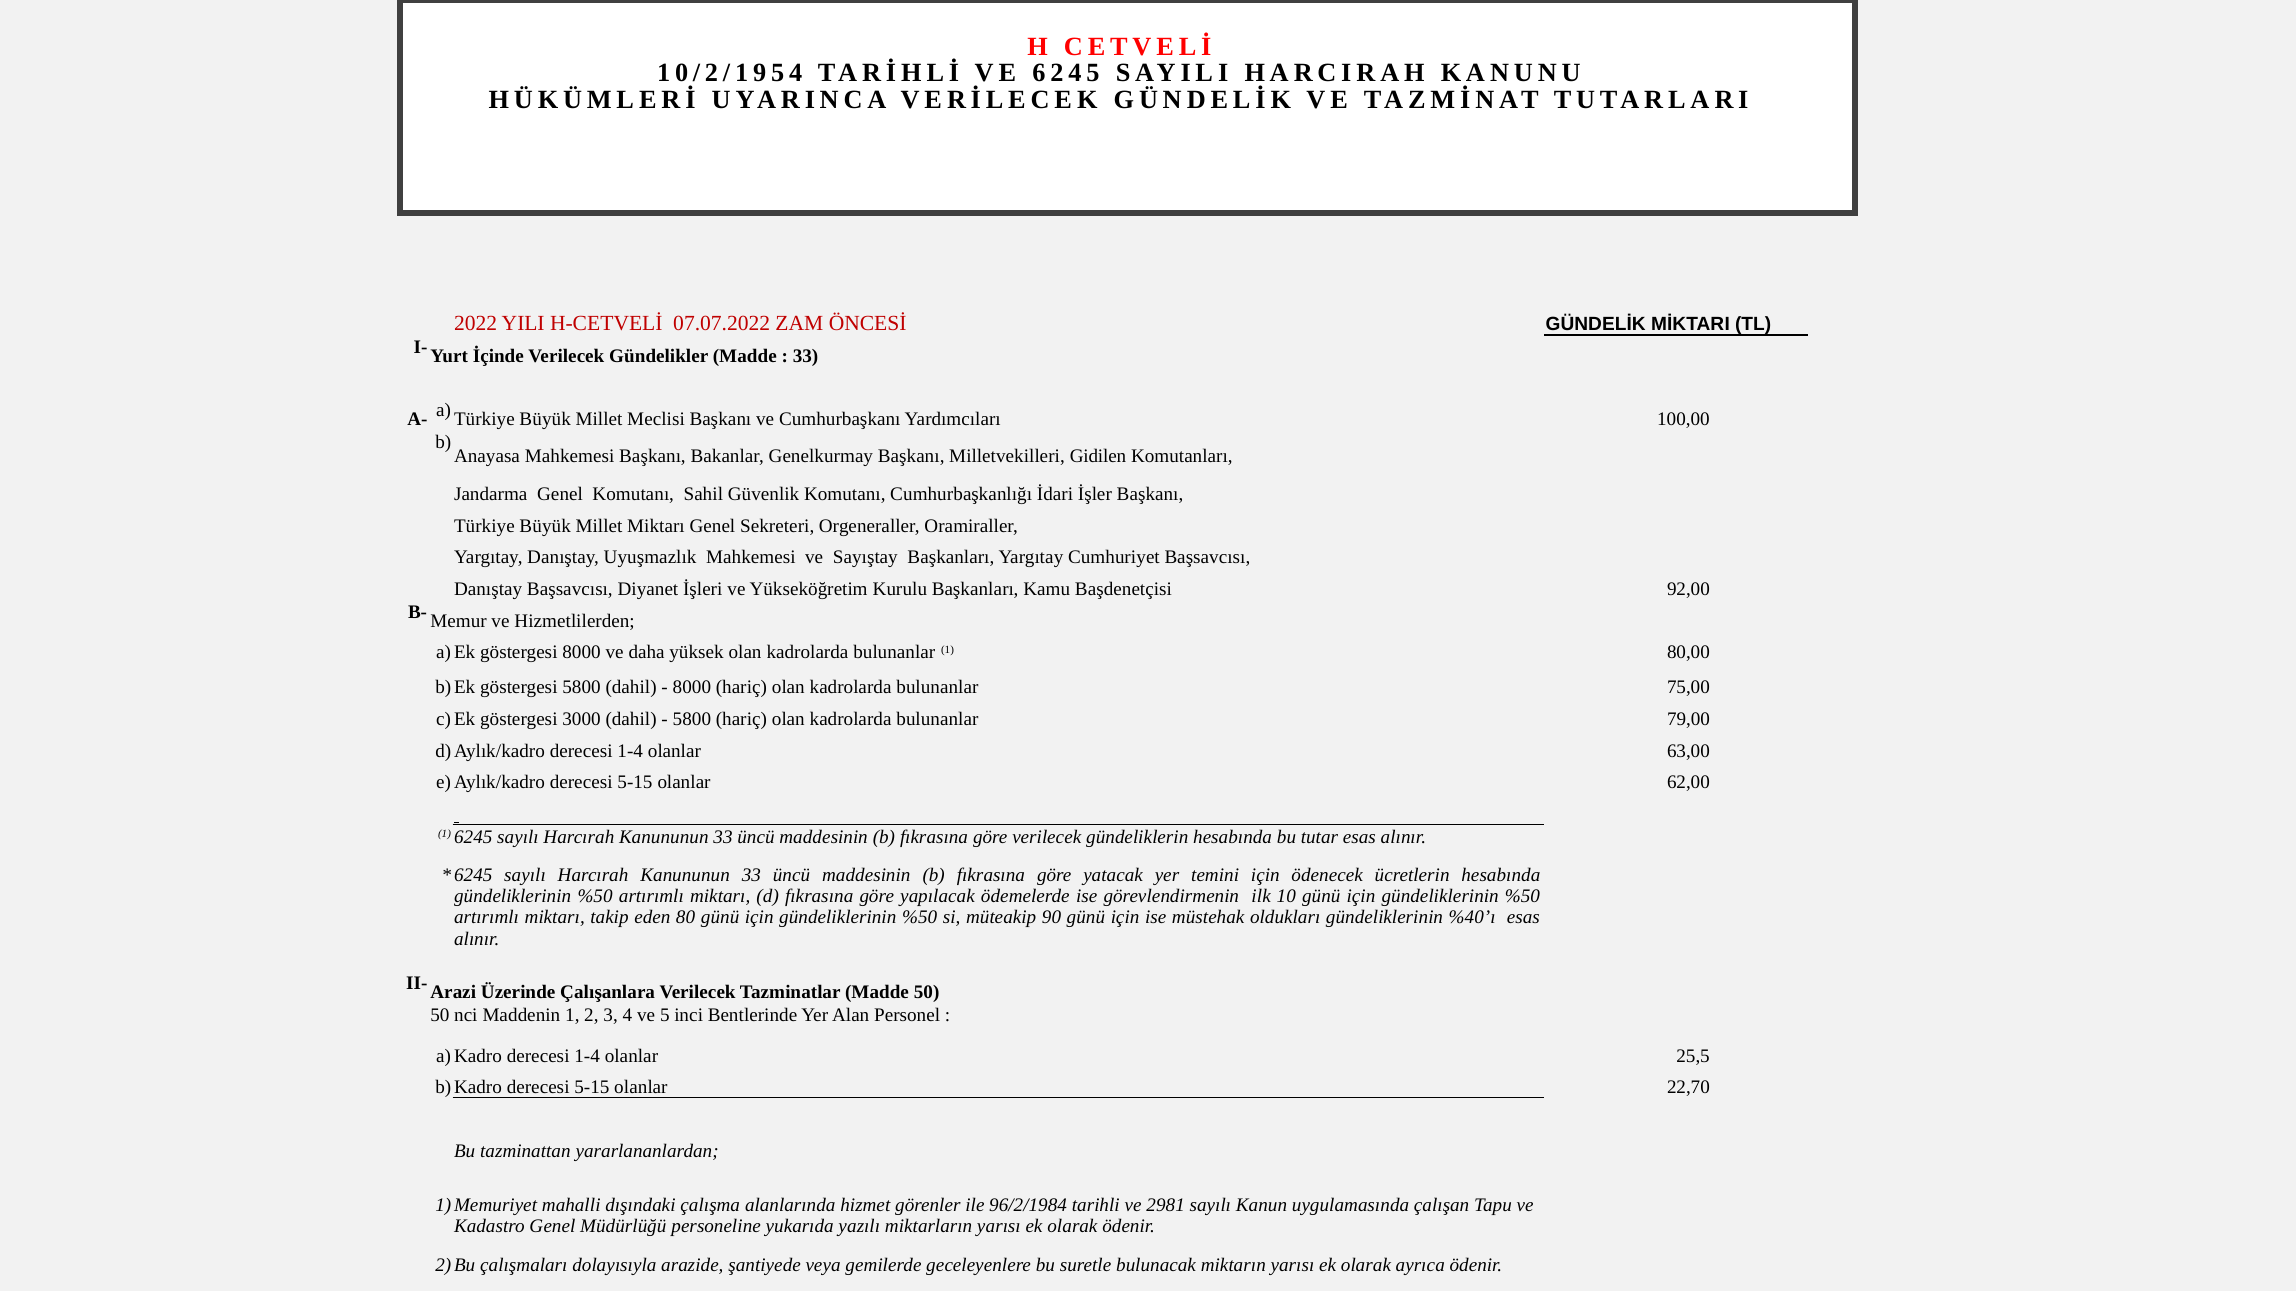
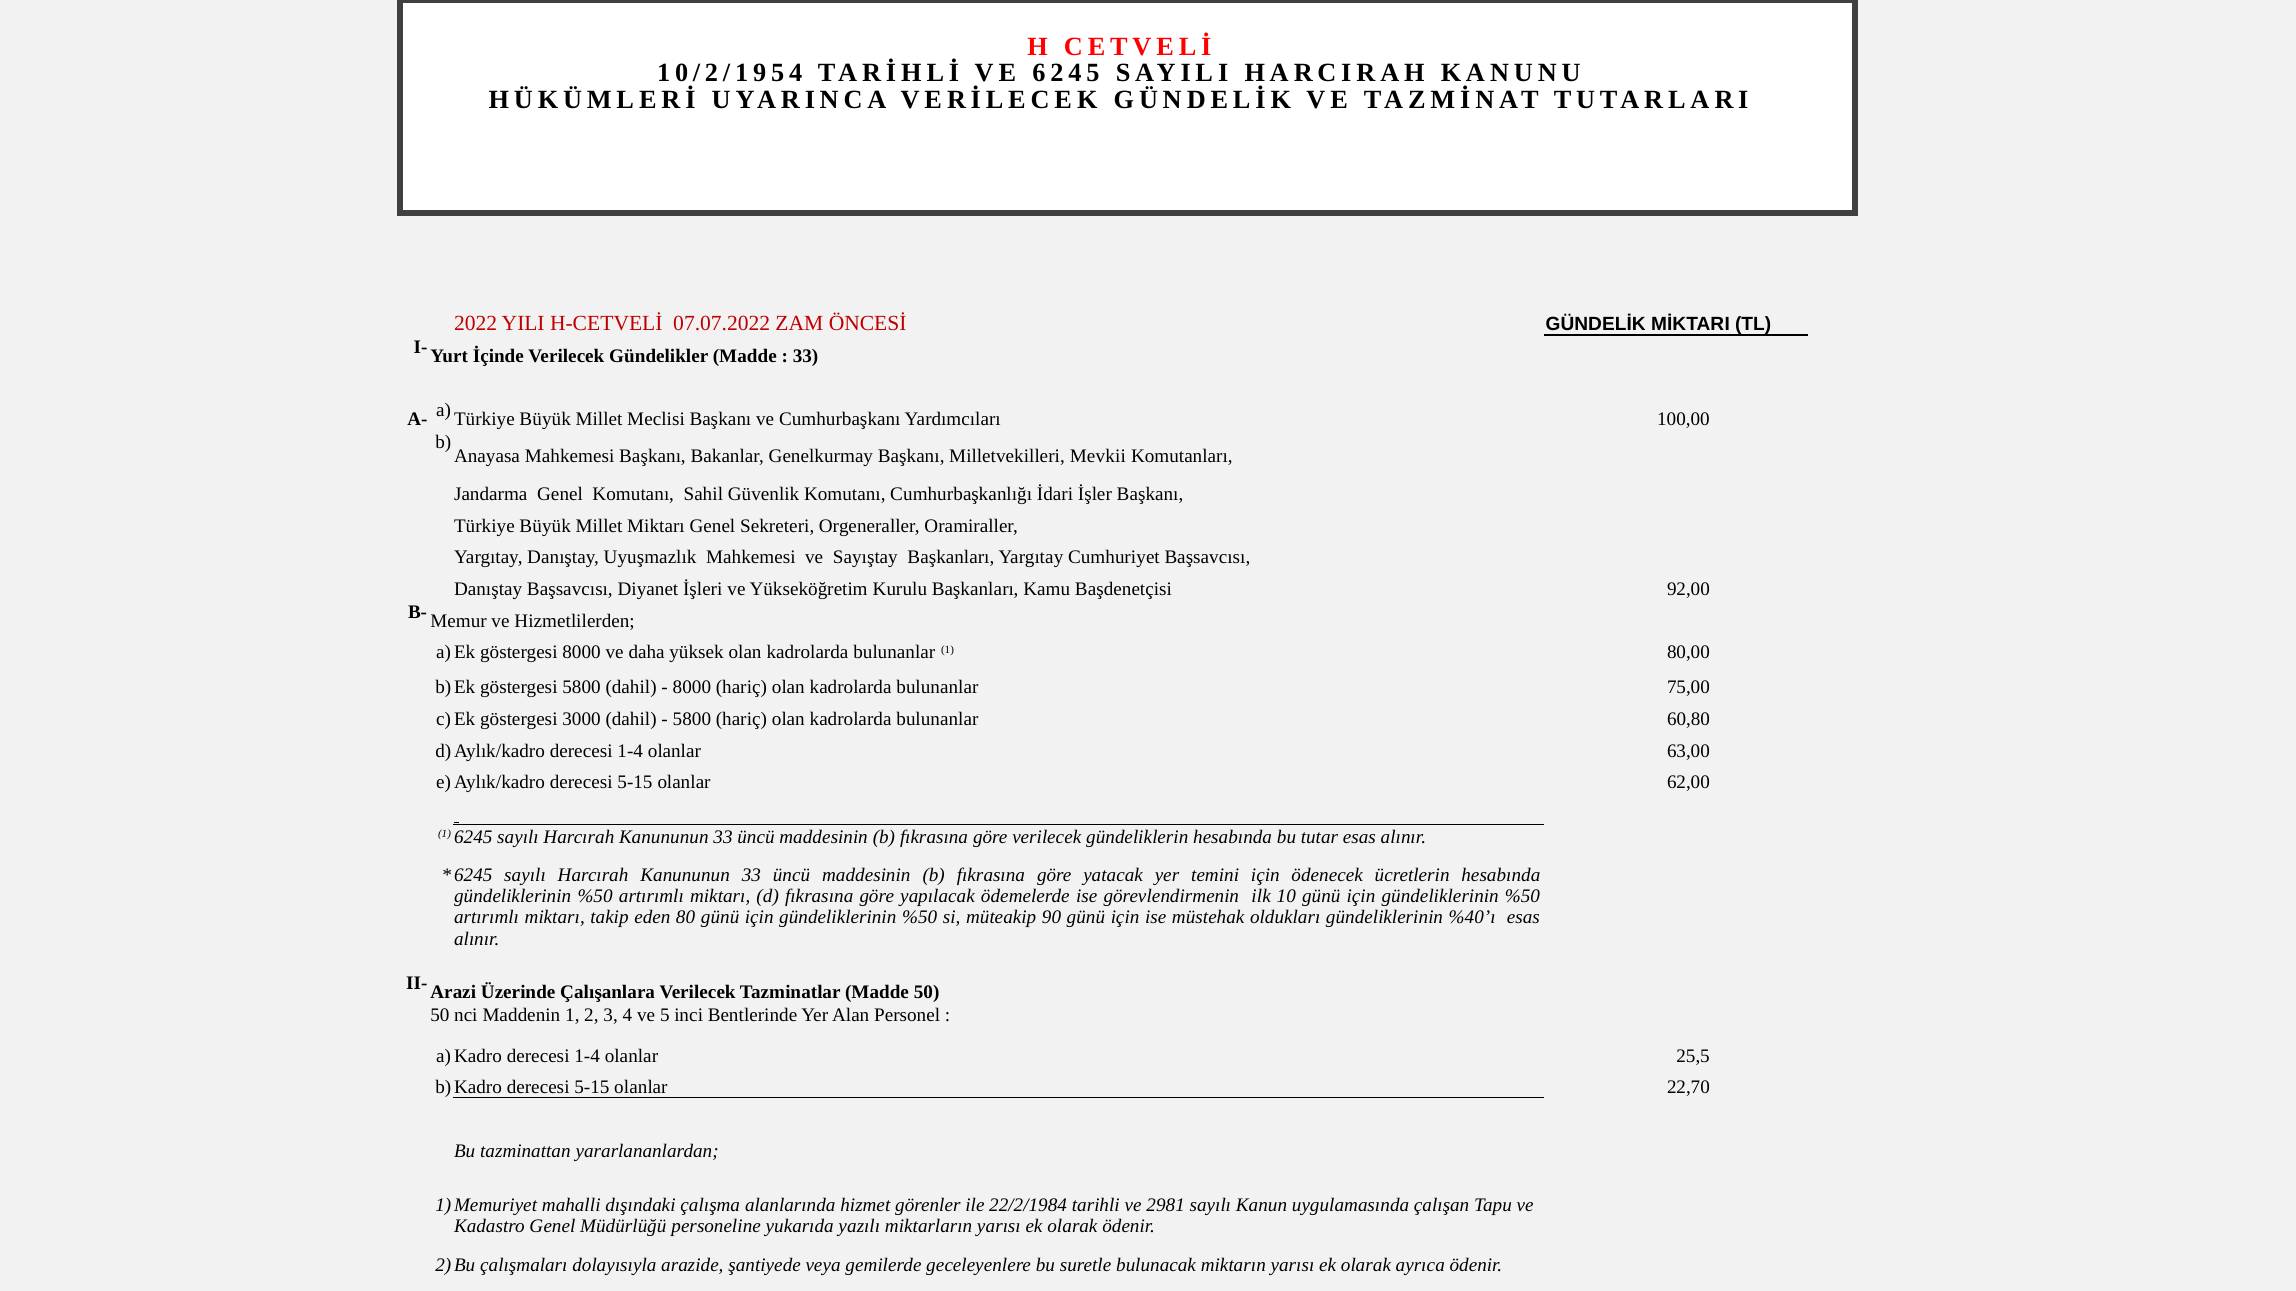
Gidilen: Gidilen -> Mevkii (1098, 456)
79,00: 79,00 -> 60,80 (1689, 719)
96/2/1984: 96/2/1984 -> 22/2/1984 (1028, 1206)
